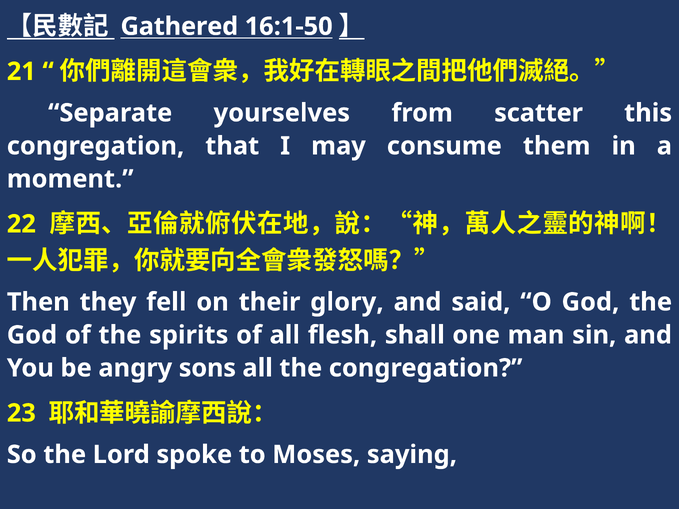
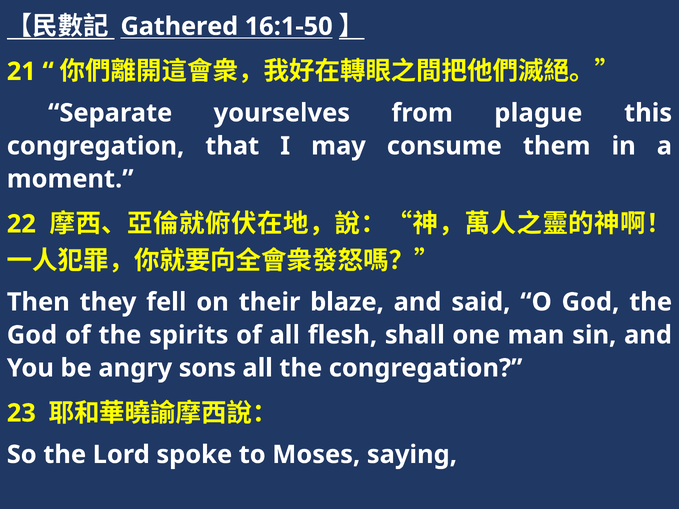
scatter: scatter -> plague (538, 113)
glory: glory -> blaze (347, 302)
